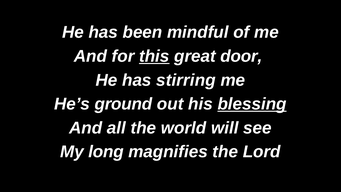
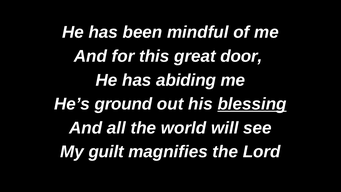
this underline: present -> none (154, 56)
stirring: stirring -> abiding (186, 80)
long: long -> guilt (106, 152)
